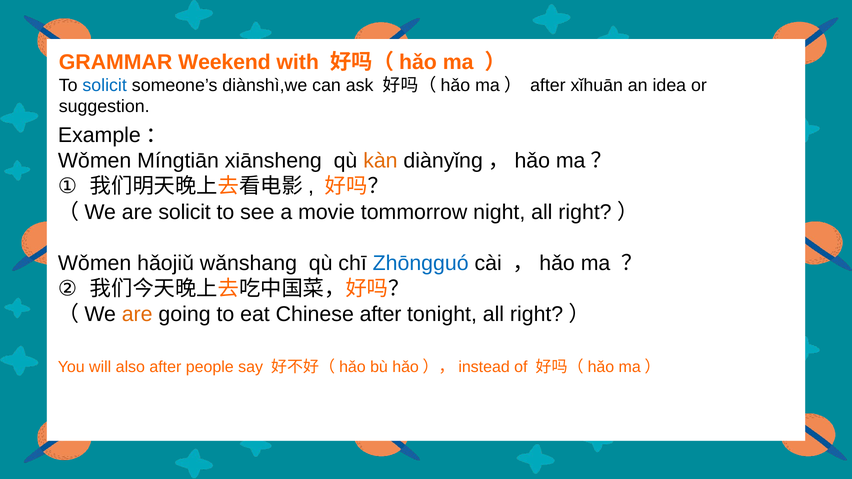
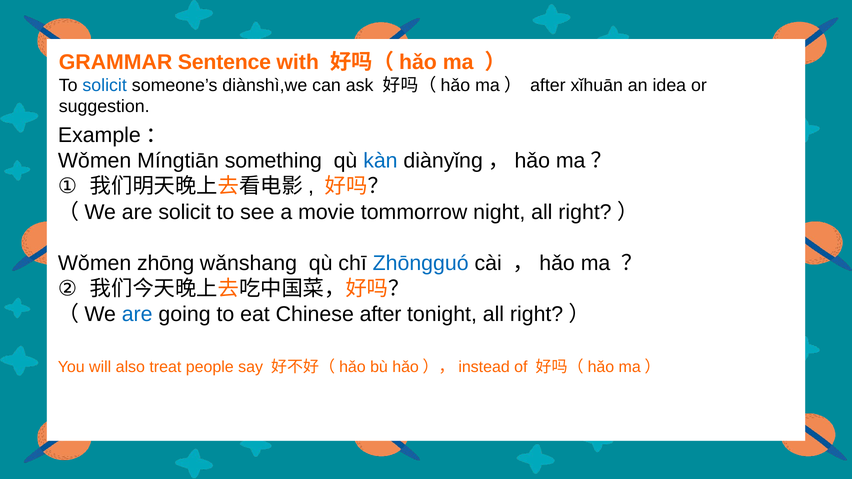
Weekend: Weekend -> Sentence (224, 62)
xiānsheng: xiānsheng -> something (273, 161)
kàn colour: orange -> blue (380, 161)
hǎojiǔ: hǎojiǔ -> zhōng (166, 263)
are colour: orange -> blue (137, 314)
also after: after -> treat (165, 367)
